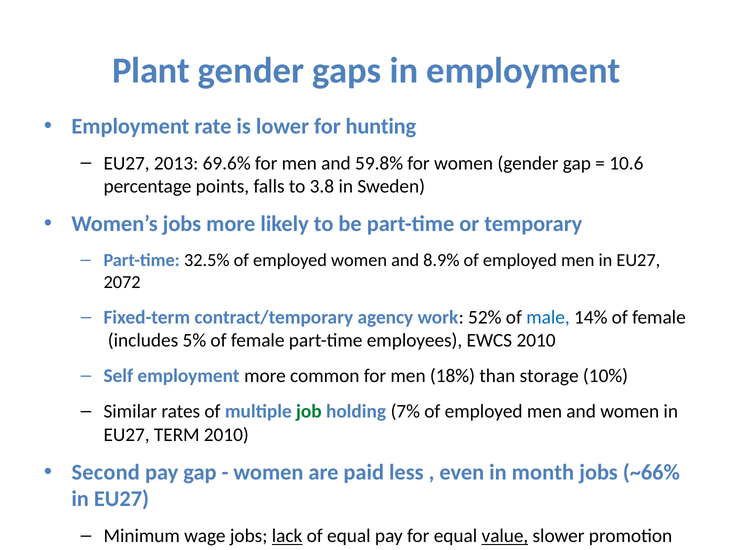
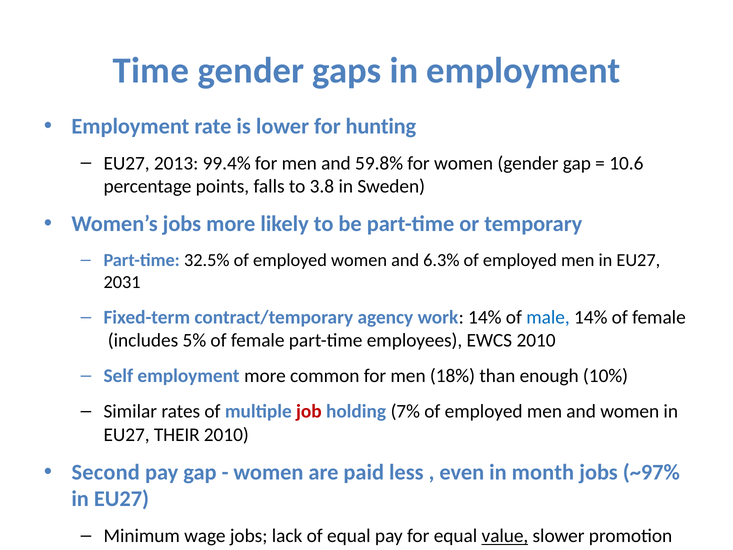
Plant: Plant -> Time (151, 70)
69.6%: 69.6% -> 99.4% (227, 163)
8.9%: 8.9% -> 6.3% (441, 260)
2072: 2072 -> 2031 (122, 282)
work 52%: 52% -> 14% (485, 317)
storage: storage -> enough (549, 376)
job colour: green -> red (309, 411)
TERM: TERM -> THEIR (177, 434)
~66%: ~66% -> ~97% (651, 472)
lack underline: present -> none (287, 536)
